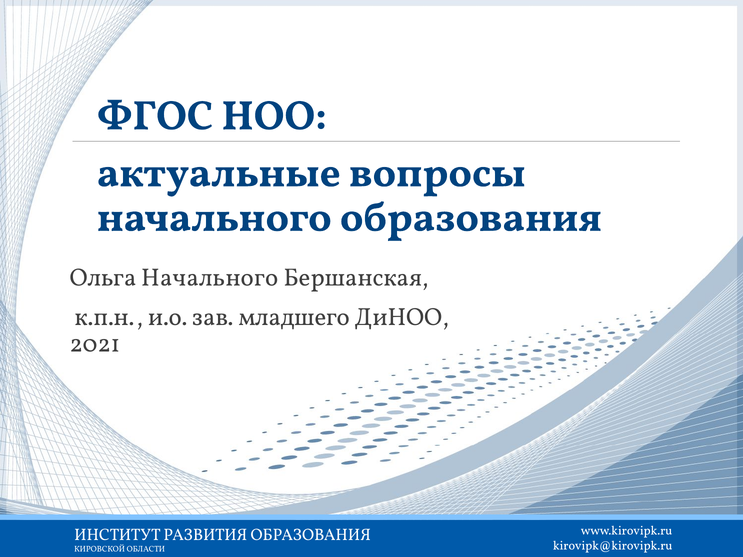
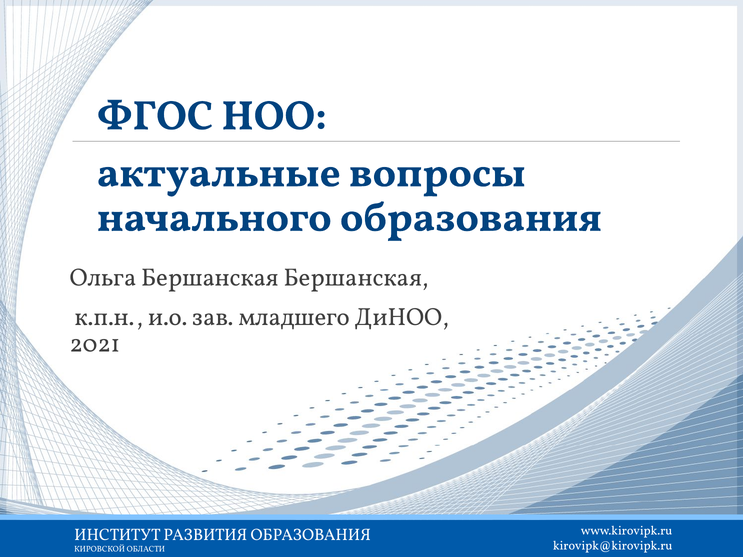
Ольга Начального: Начального -> Бершанская (210, 278)
